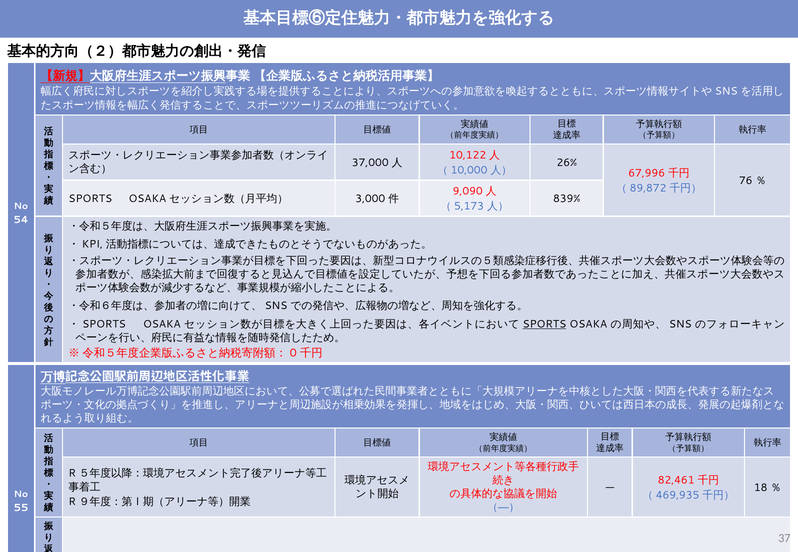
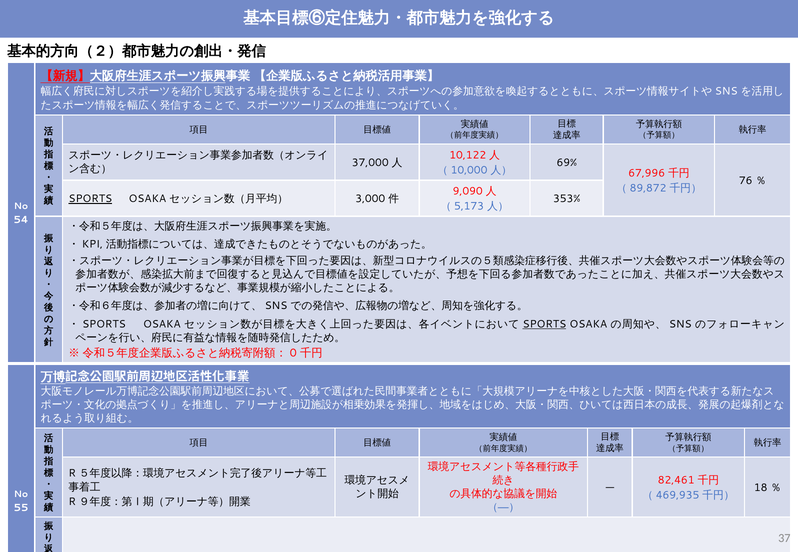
26%: 26% -> 69% (567, 163)
SPORTS underline: none -> present (90, 199)
839%: 839% -> 353% (567, 199)
